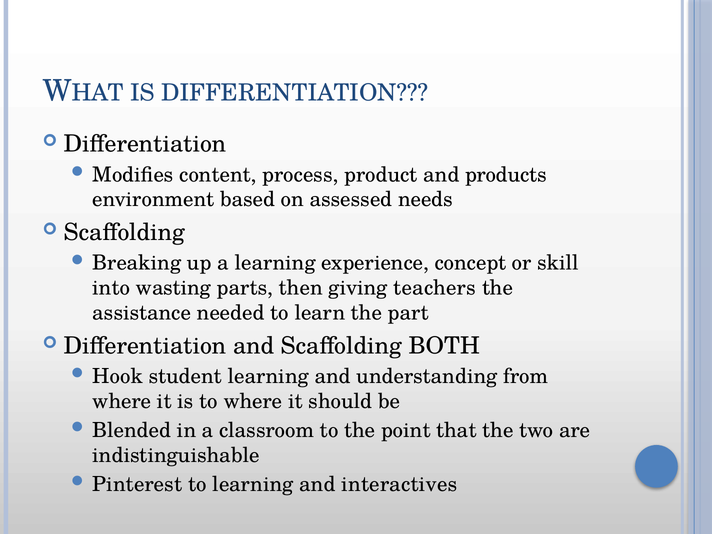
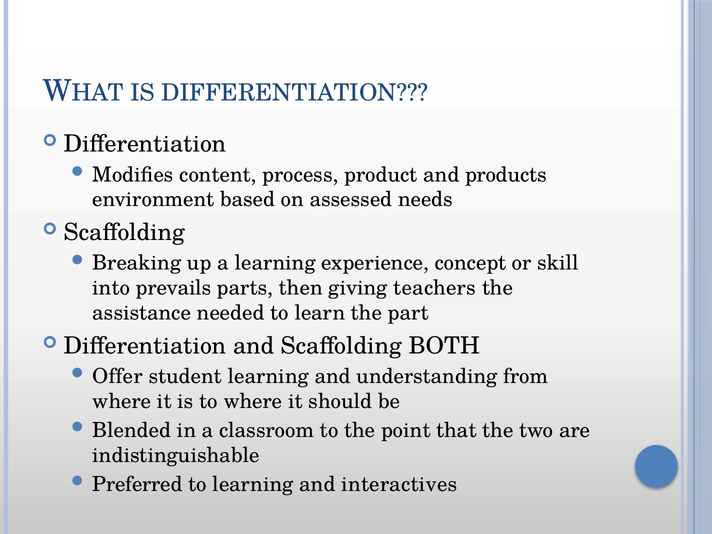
wasting: wasting -> prevails (174, 288)
Hook: Hook -> Offer (118, 376)
Pinterest: Pinterest -> Preferred (138, 484)
